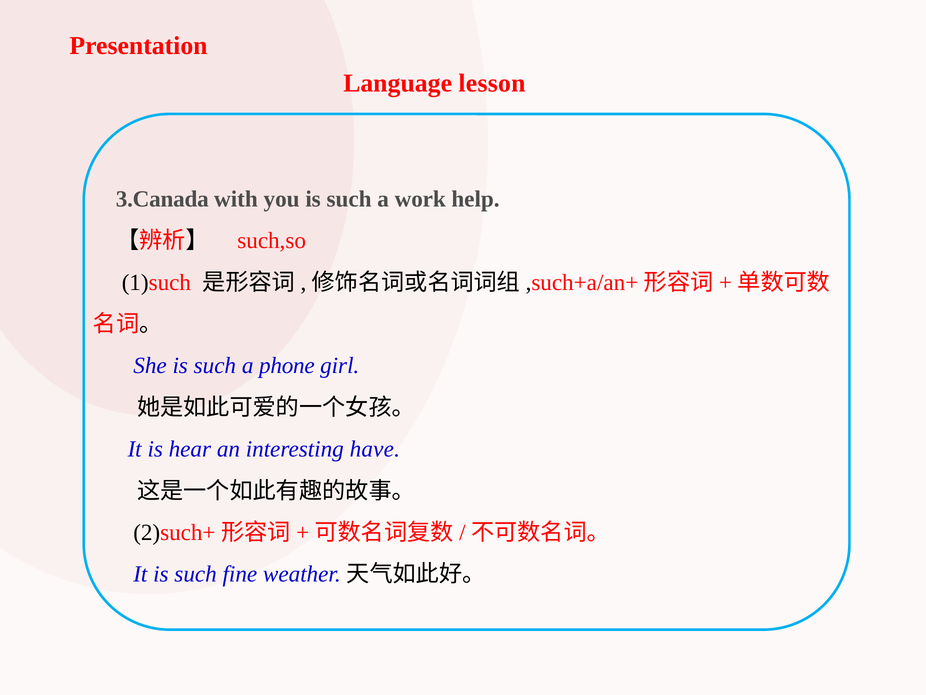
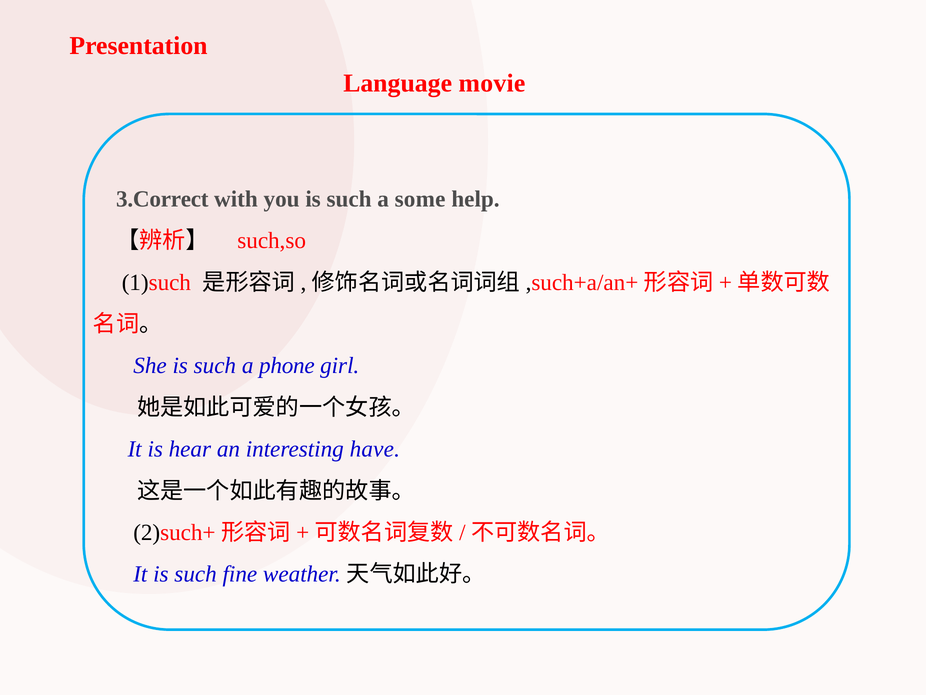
lesson: lesson -> movie (492, 83)
3.Canada: 3.Canada -> 3.Correct (162, 199)
work: work -> some (420, 199)
